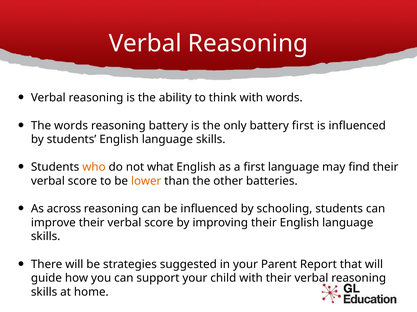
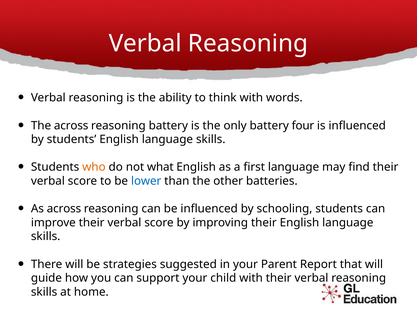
The words: words -> across (71, 126)
battery first: first -> four (303, 126)
lower colour: orange -> blue (146, 181)
